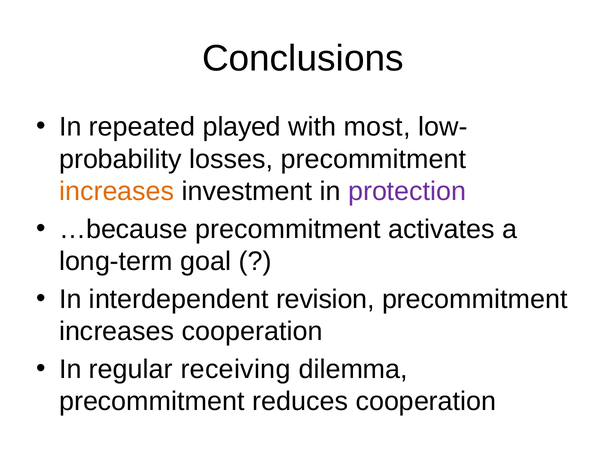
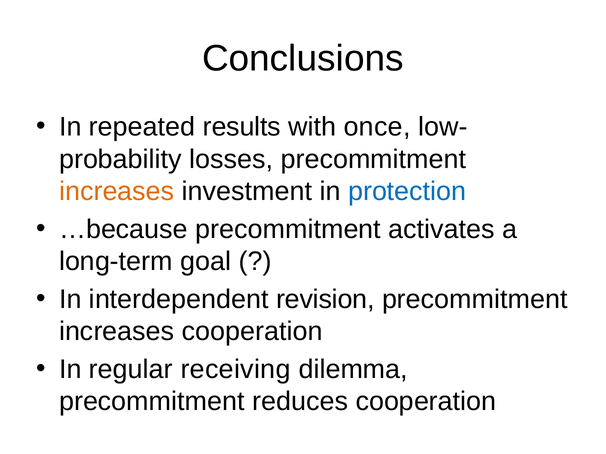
played: played -> results (242, 127)
most: most -> once (377, 127)
protection colour: purple -> blue (407, 192)
